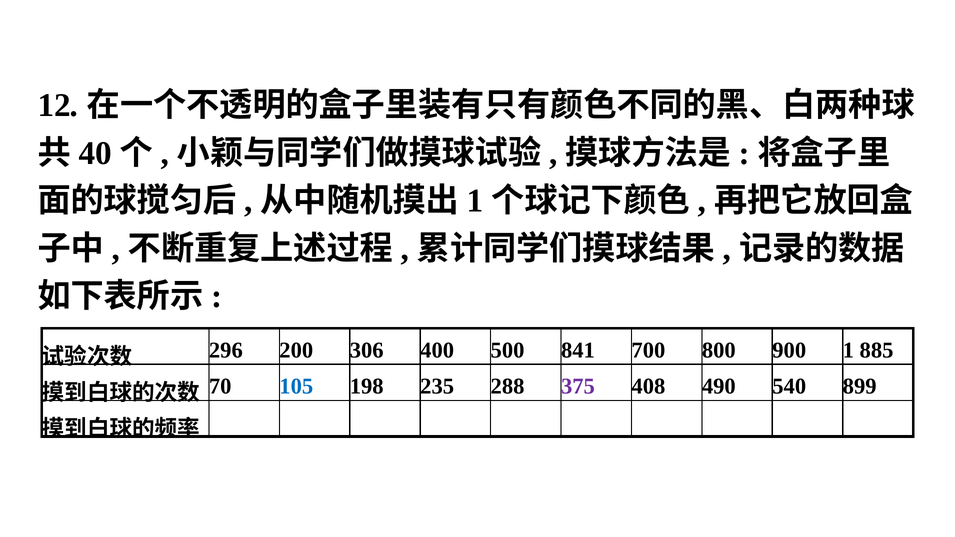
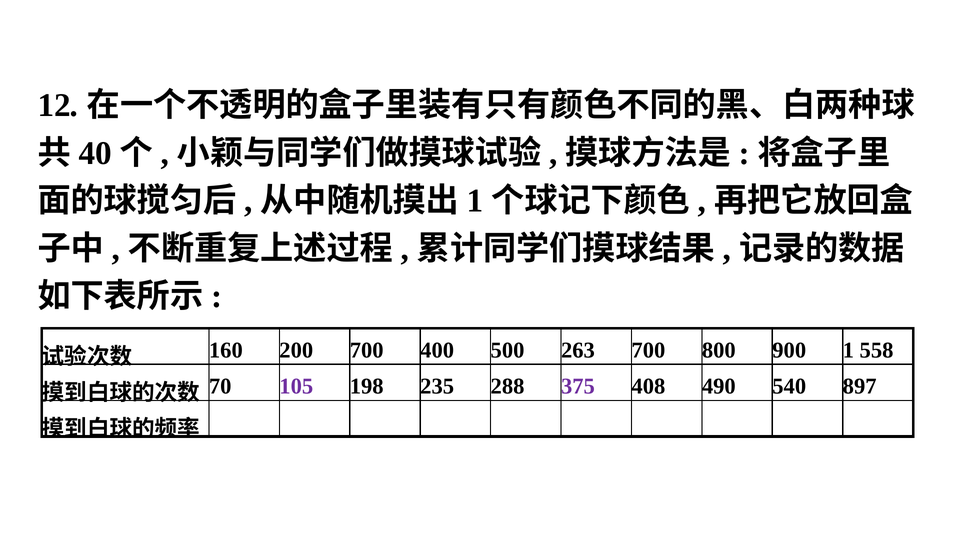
296: 296 -> 160 (226, 350)
200 306: 306 -> 700 (367, 350)
841: 841 -> 263 (578, 350)
885: 885 -> 558 (877, 350)
105 colour: blue -> purple (296, 386)
899: 899 -> 897 (860, 386)
